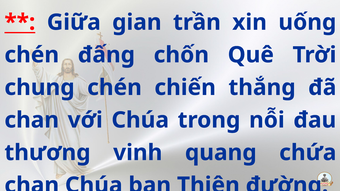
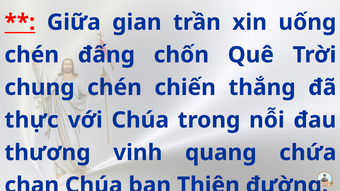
chan: chan -> thực (32, 120)
